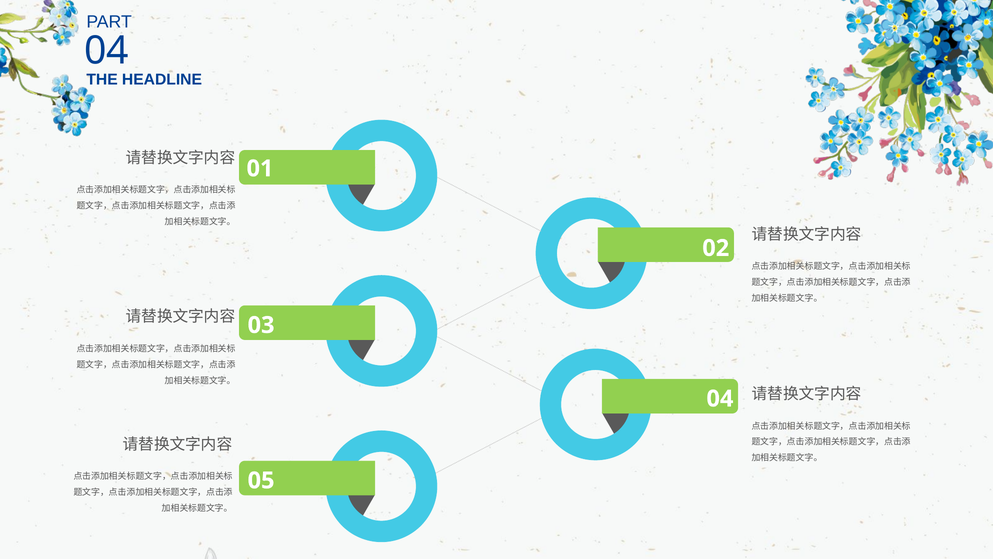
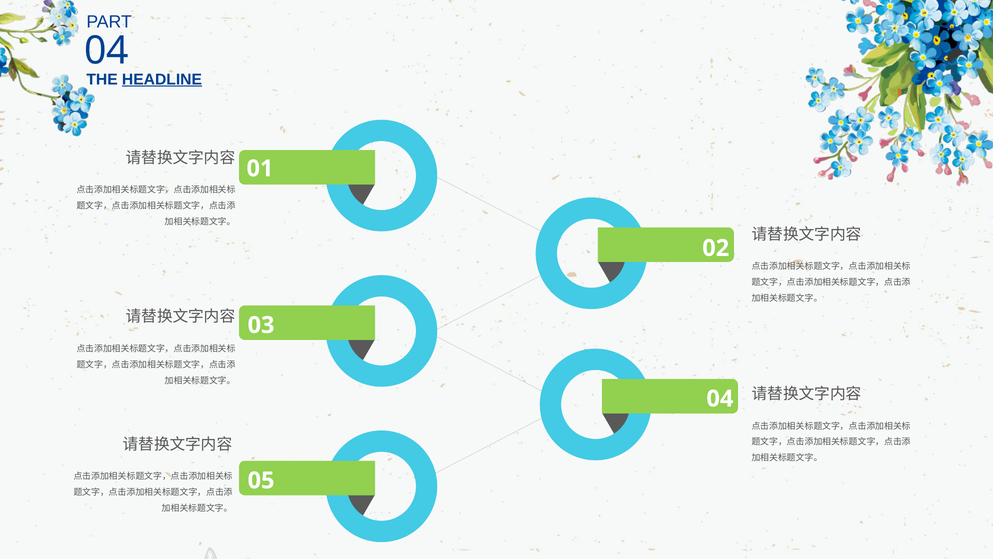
HEADLINE underline: none -> present (162, 79)
